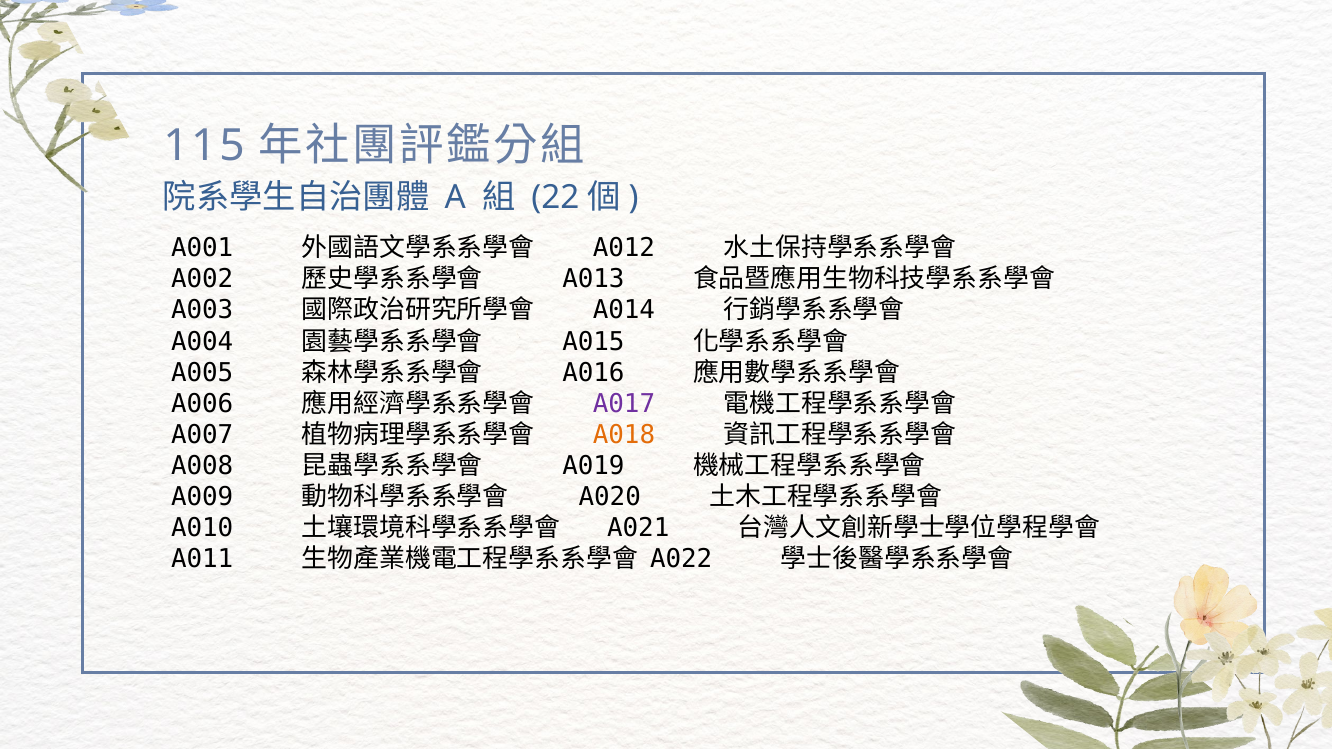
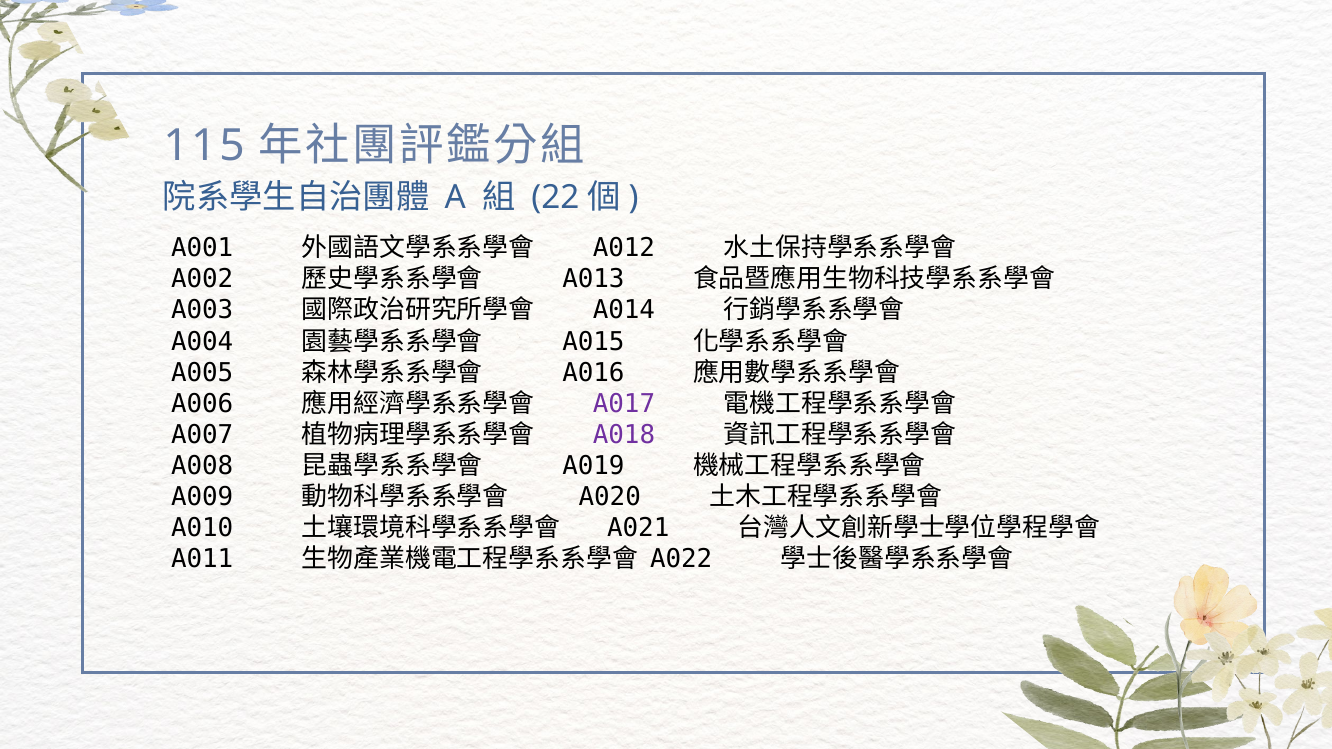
A018 colour: orange -> purple (624, 435)
